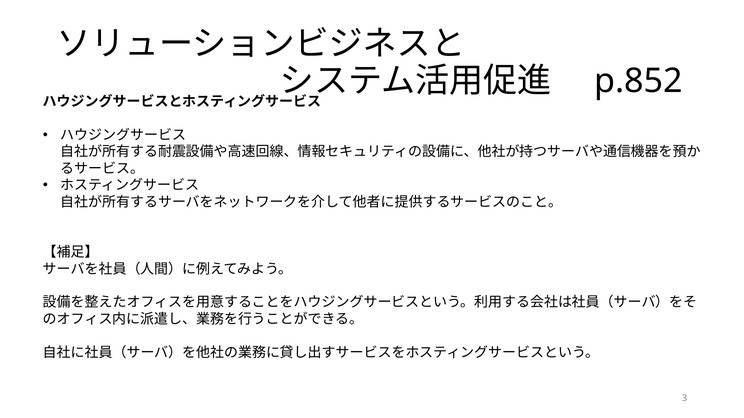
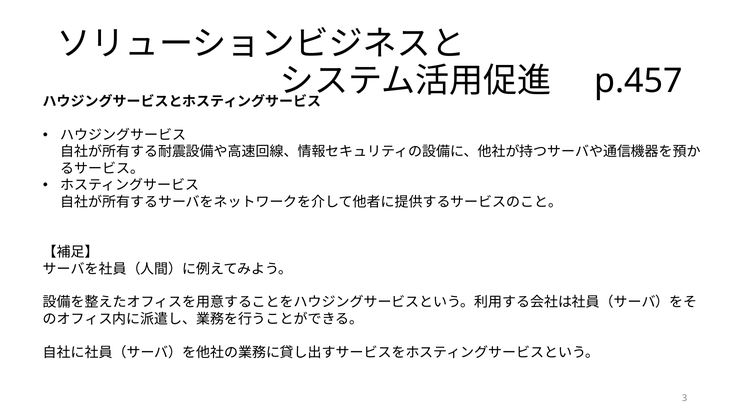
p.852: p.852 -> p.457 (638, 81)
